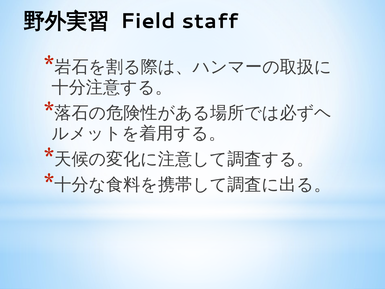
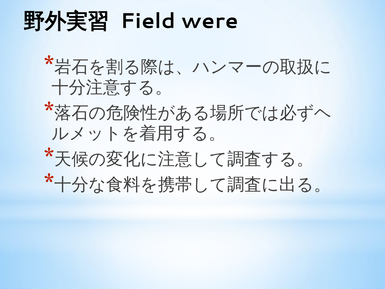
staff: staff -> were (210, 21)
